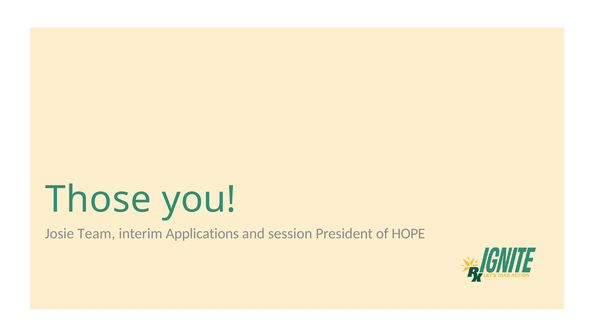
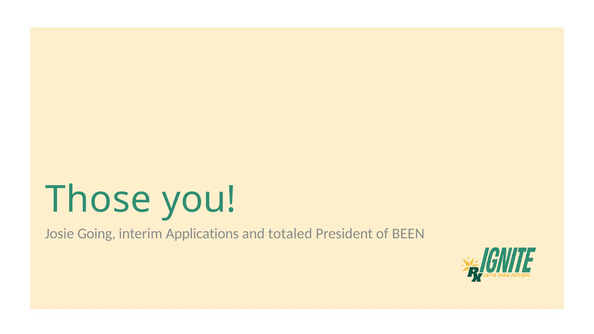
Team: Team -> Going (96, 234)
session: session -> totaled (290, 234)
HOPE: HOPE -> BEEN (408, 234)
